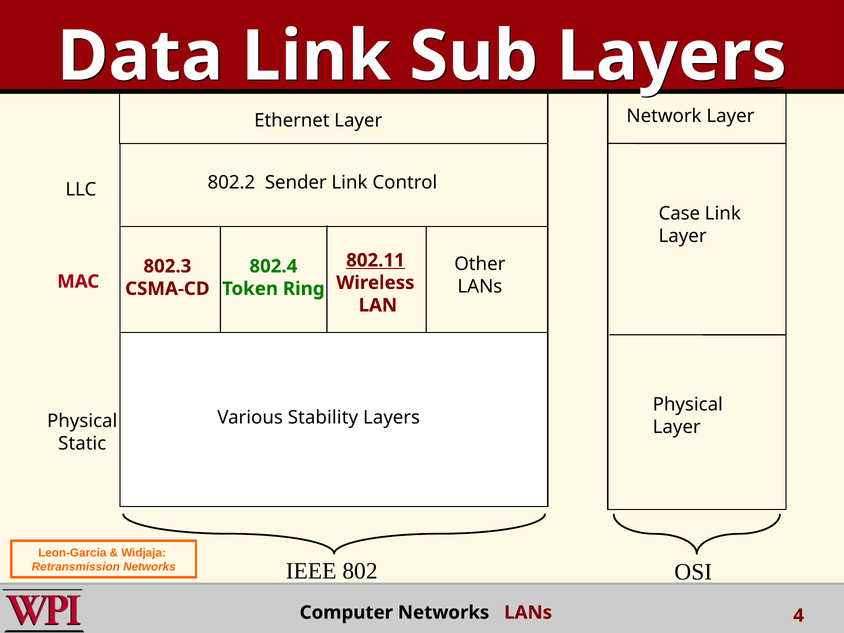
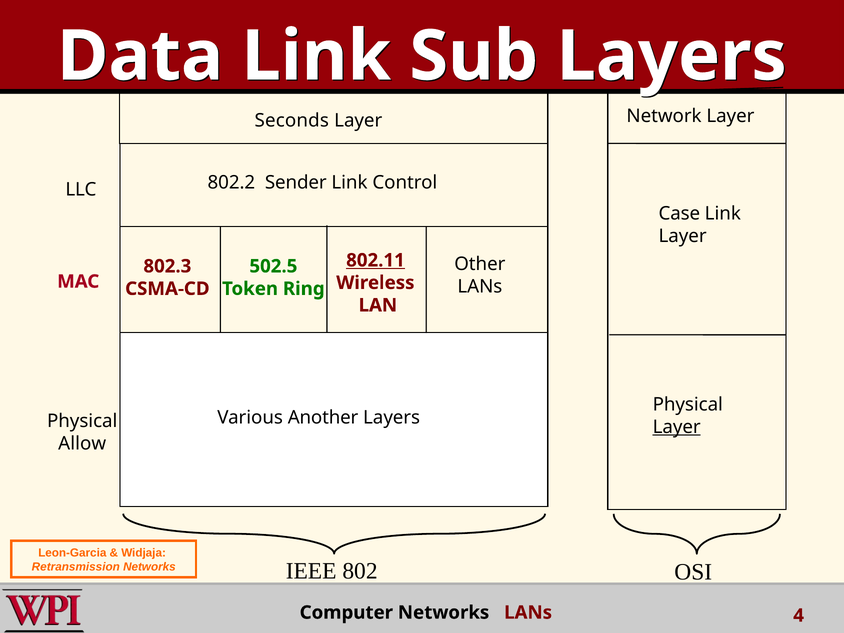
Ethernet: Ethernet -> Seconds (292, 121)
802.4: 802.4 -> 502.5 (273, 266)
Stability: Stability -> Another (323, 417)
Layer underline: none -> present (677, 427)
Static: Static -> Allow (82, 443)
